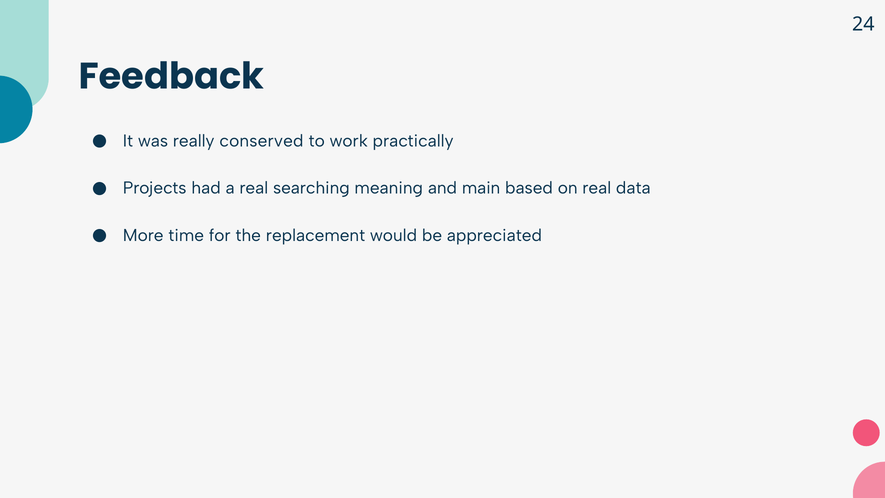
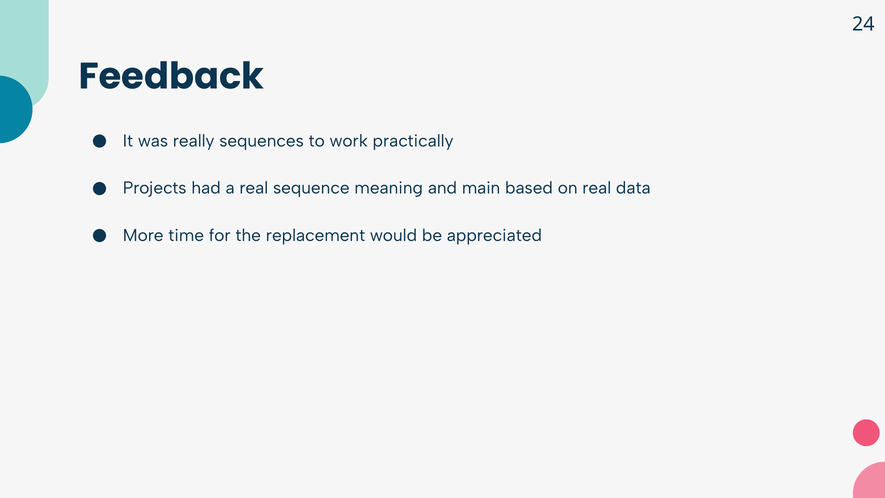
conserved: conserved -> sequences (262, 141)
searching: searching -> sequence (311, 188)
